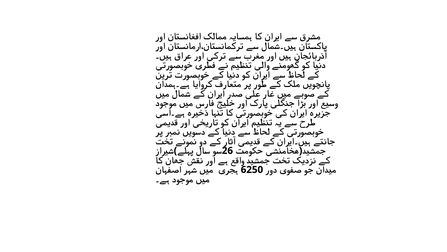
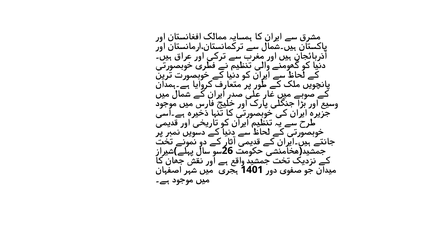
6250: 6250 -> 1401 (252, 169)
